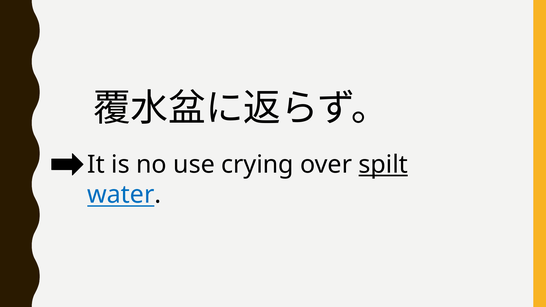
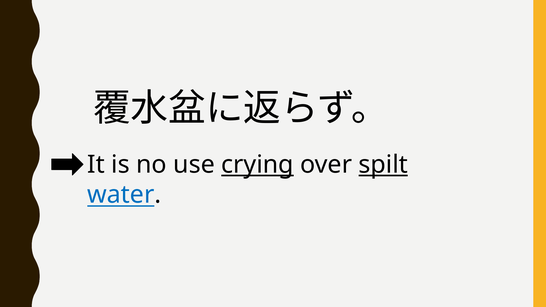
crying underline: none -> present (258, 165)
